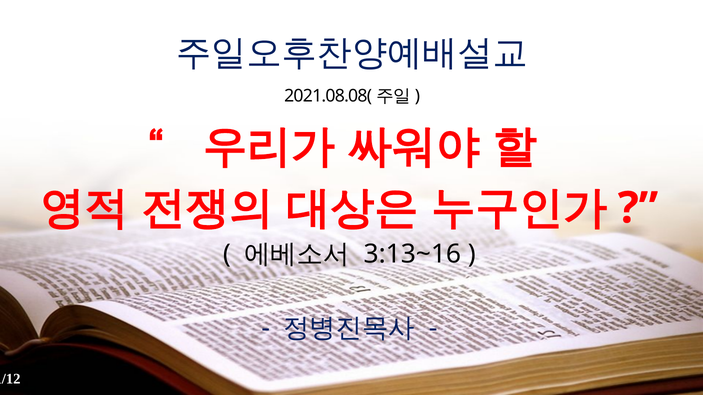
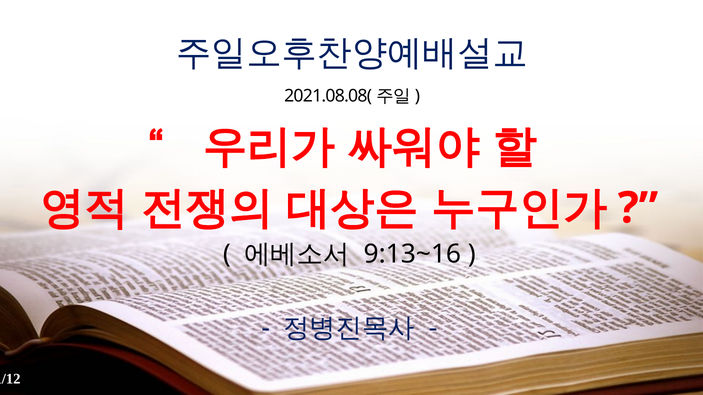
3:13~16: 3:13~16 -> 9:13~16 (412, 254)
